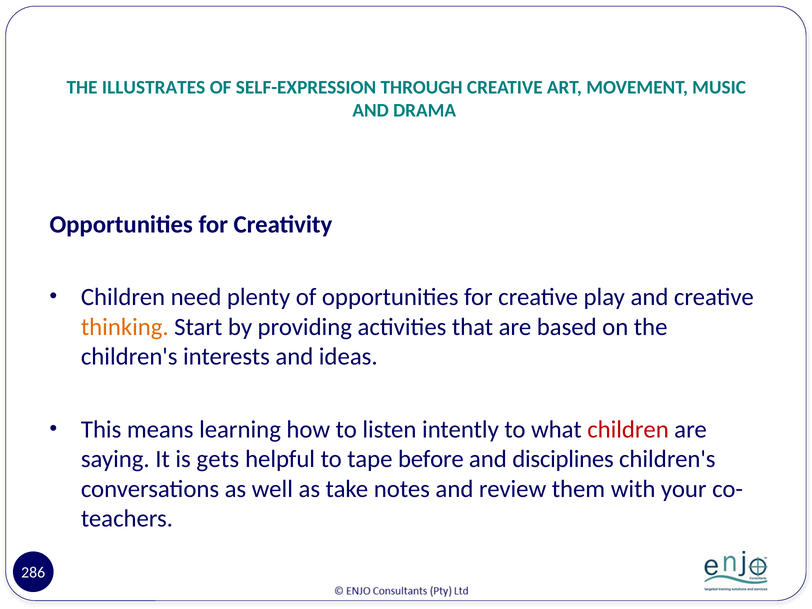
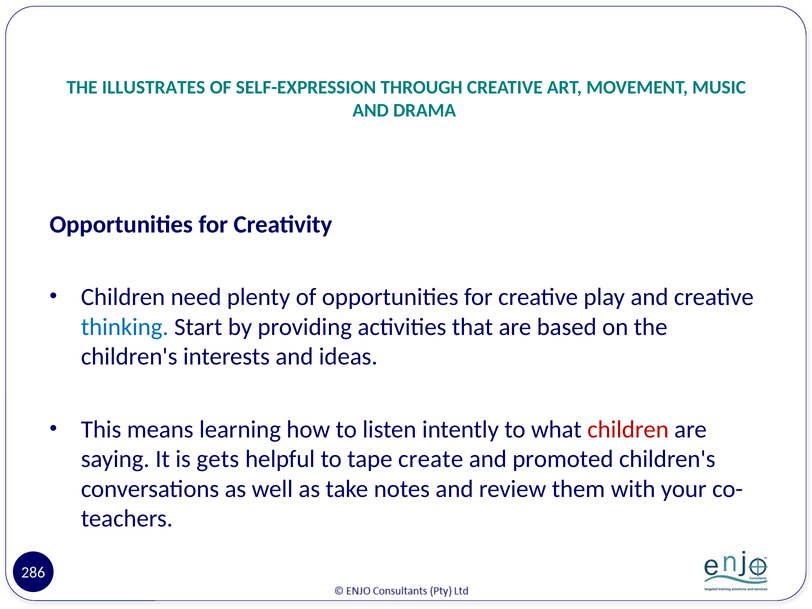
thinking colour: orange -> blue (125, 327)
before: before -> create (431, 459)
disciplines: disciplines -> promoted (563, 459)
